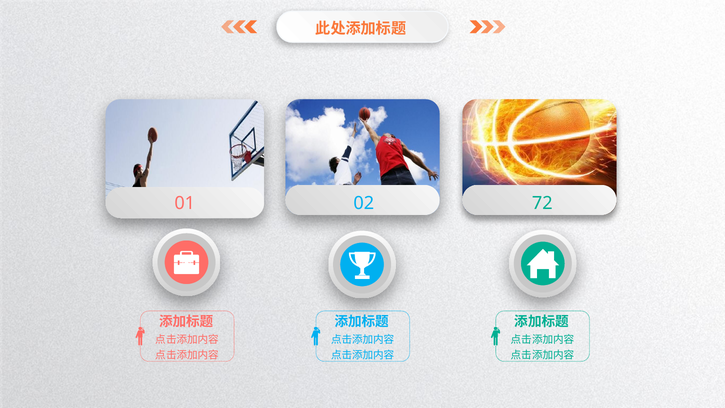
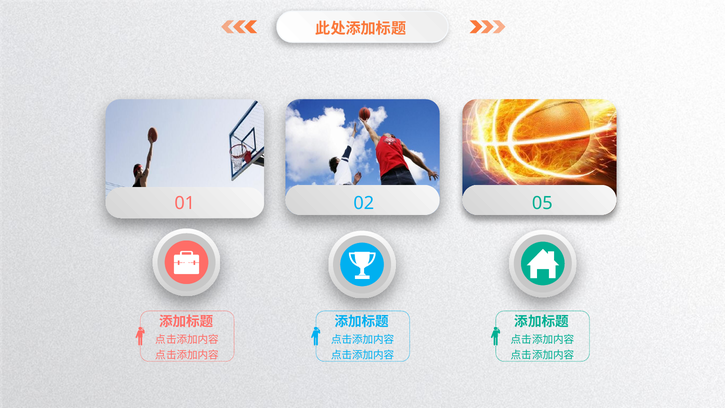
72: 72 -> 05 (542, 203)
